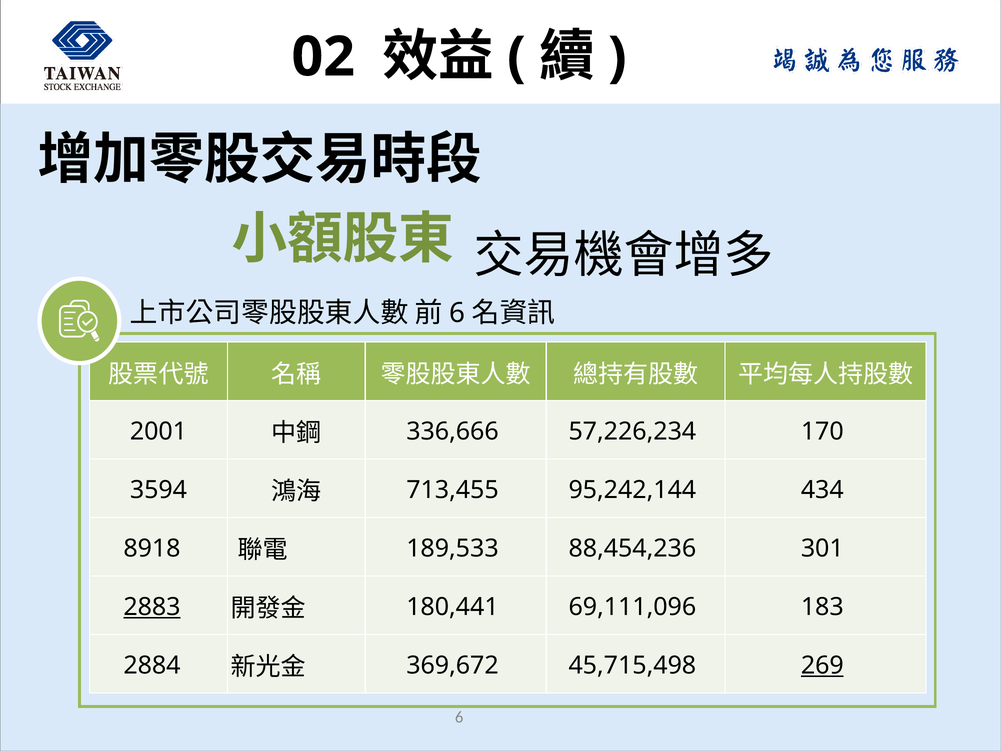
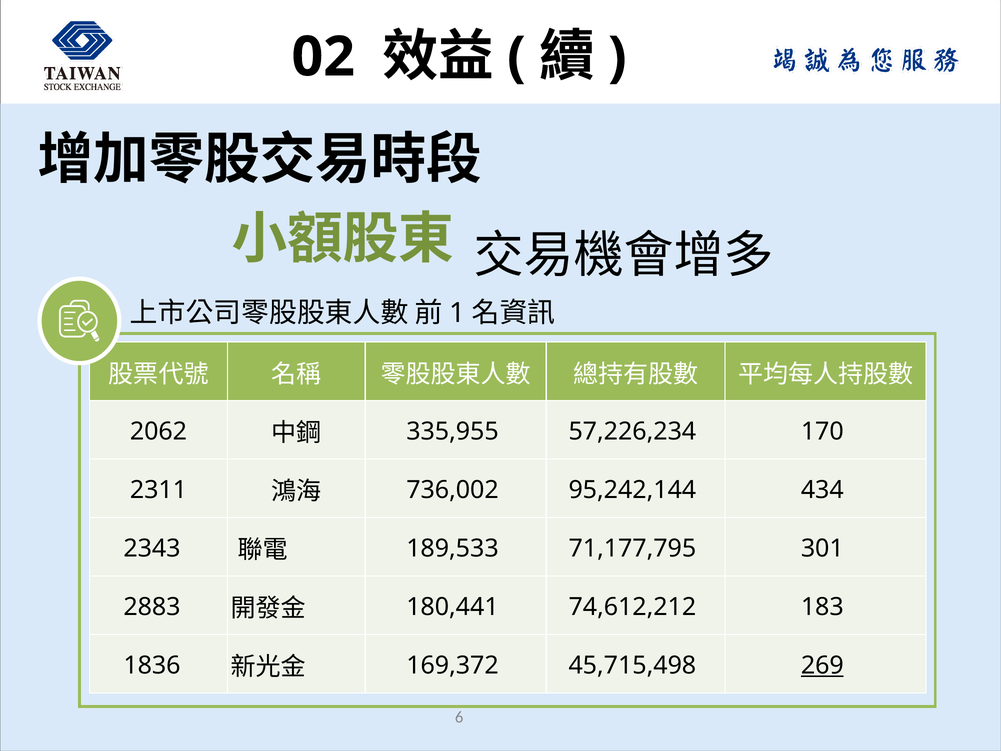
6: 6 -> 1 (457, 313)
2001: 2001 -> 2062 (158, 431)
336,666: 336,666 -> 335,955 (452, 431)
3594: 3594 -> 2311 (158, 490)
713,455: 713,455 -> 736,002 (452, 490)
8918: 8918 -> 2343 (152, 548)
88,454,236: 88,454,236 -> 71,177,795 (632, 548)
2883 underline: present -> none (152, 607)
69,111,096: 69,111,096 -> 74,612,212 (632, 607)
2884: 2884 -> 1836 (152, 665)
369,672: 369,672 -> 169,372 (452, 665)
